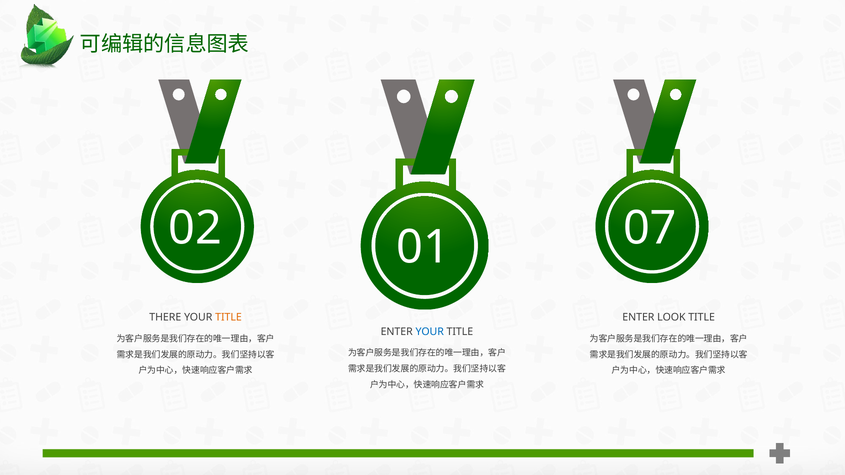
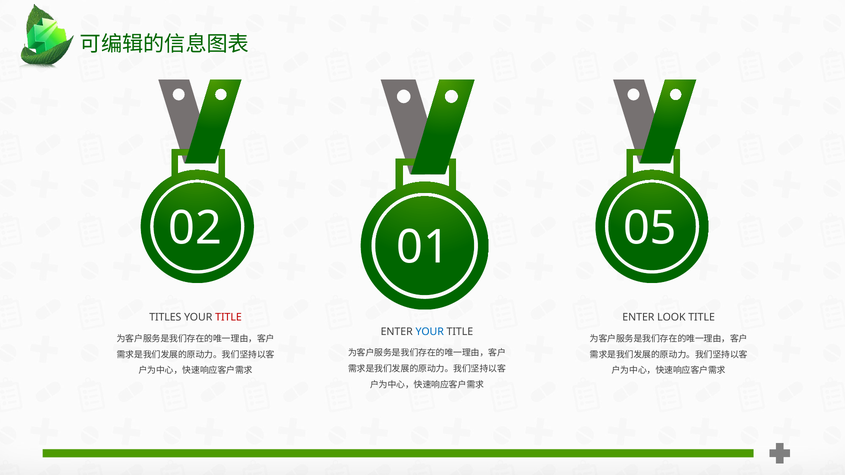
07: 07 -> 05 (650, 228)
THERE: THERE -> TITLES (165, 318)
TITLE colour: orange -> red (229, 318)
